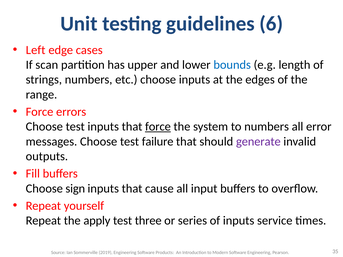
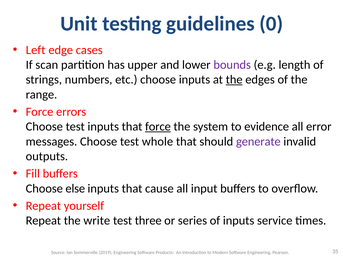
6: 6 -> 0 (271, 24)
bounds colour: blue -> purple (232, 65)
the underline: none -> present (234, 80)
to numbers: numbers -> evidence (267, 127)
failure: failure -> whole (158, 142)
sign: sign -> else (75, 189)
apply: apply -> write (97, 221)
